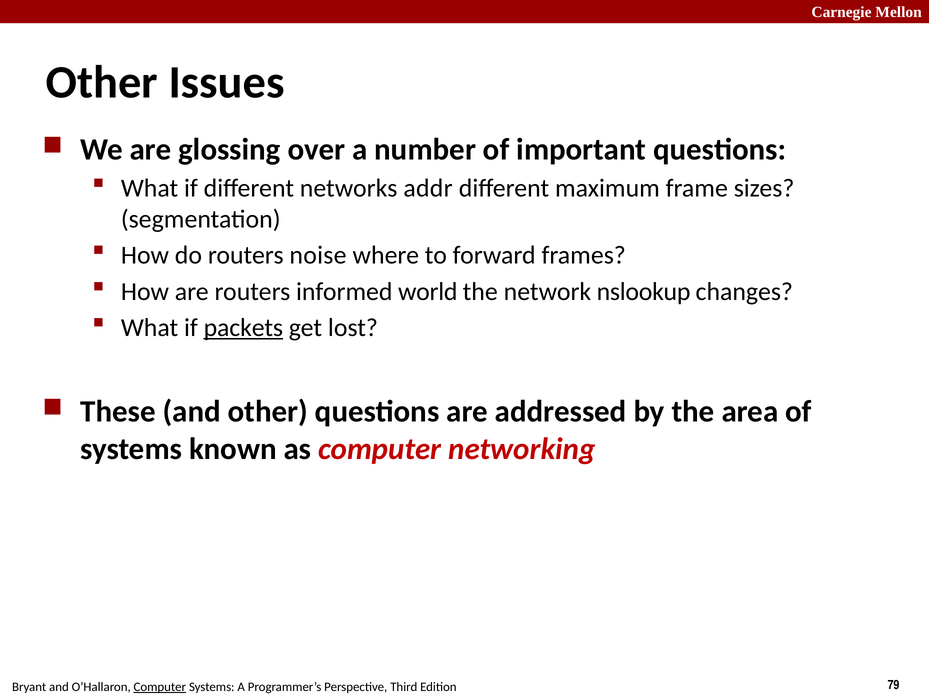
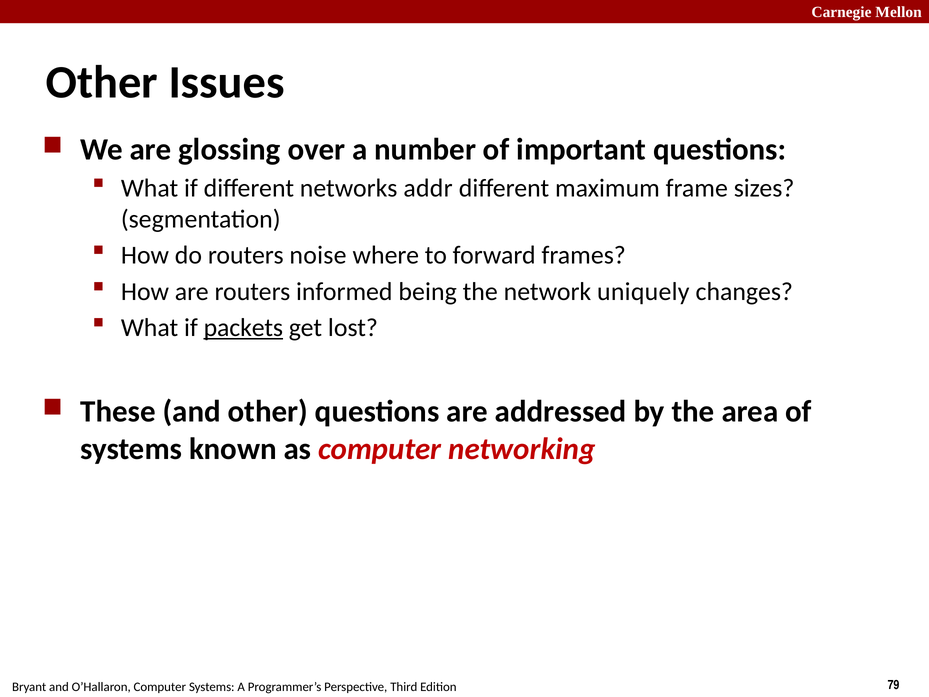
world: world -> being (428, 291)
nslookup: nslookup -> uniquely (643, 291)
Computer underline: present -> none (160, 687)
